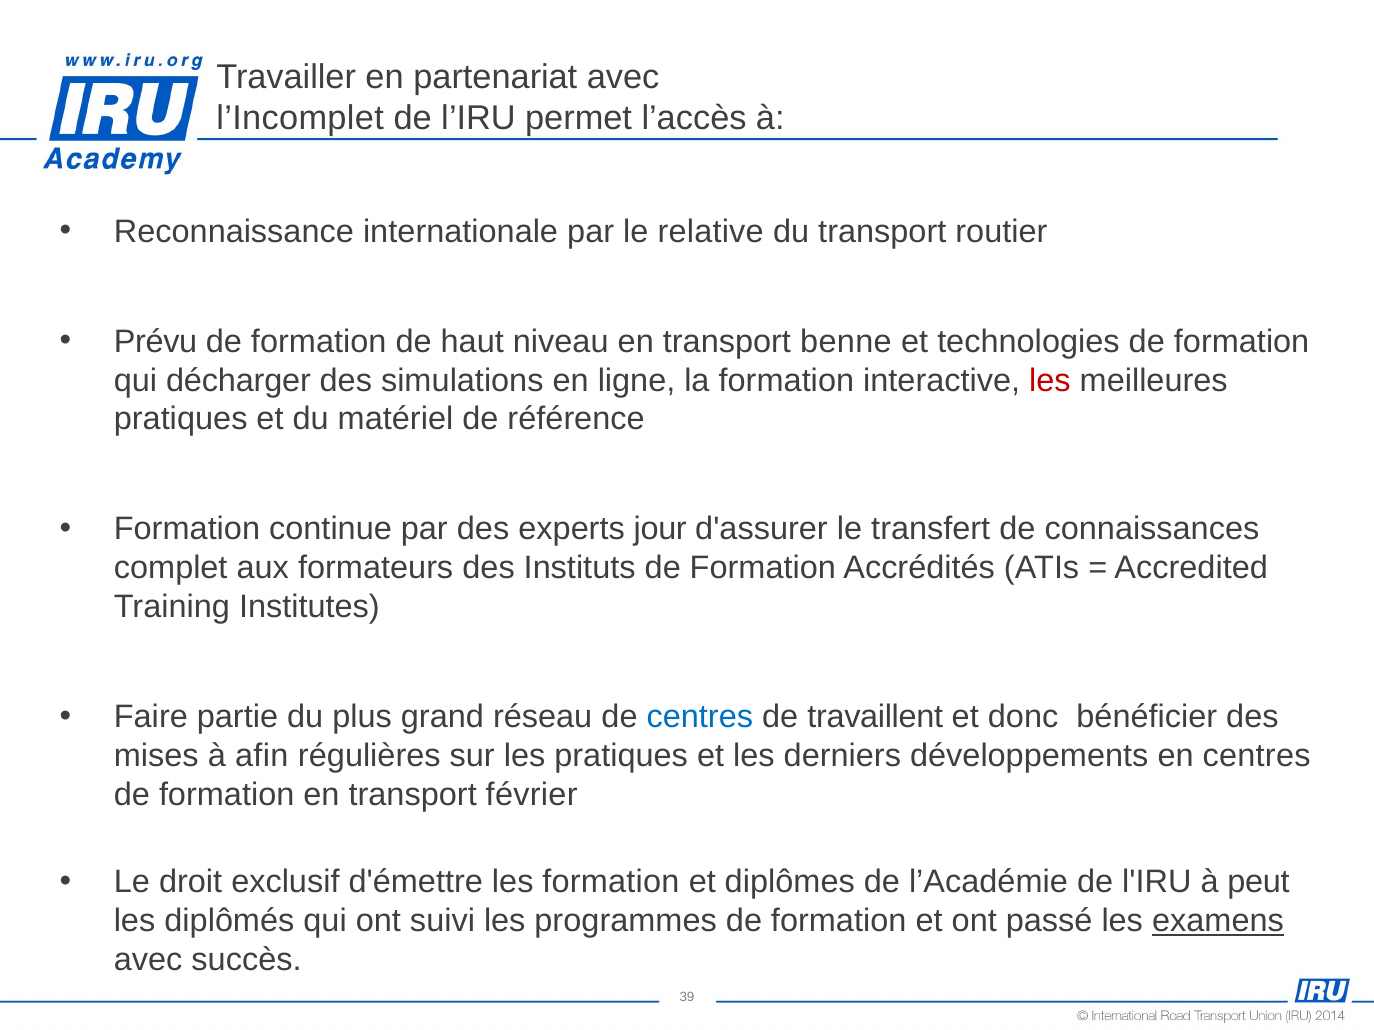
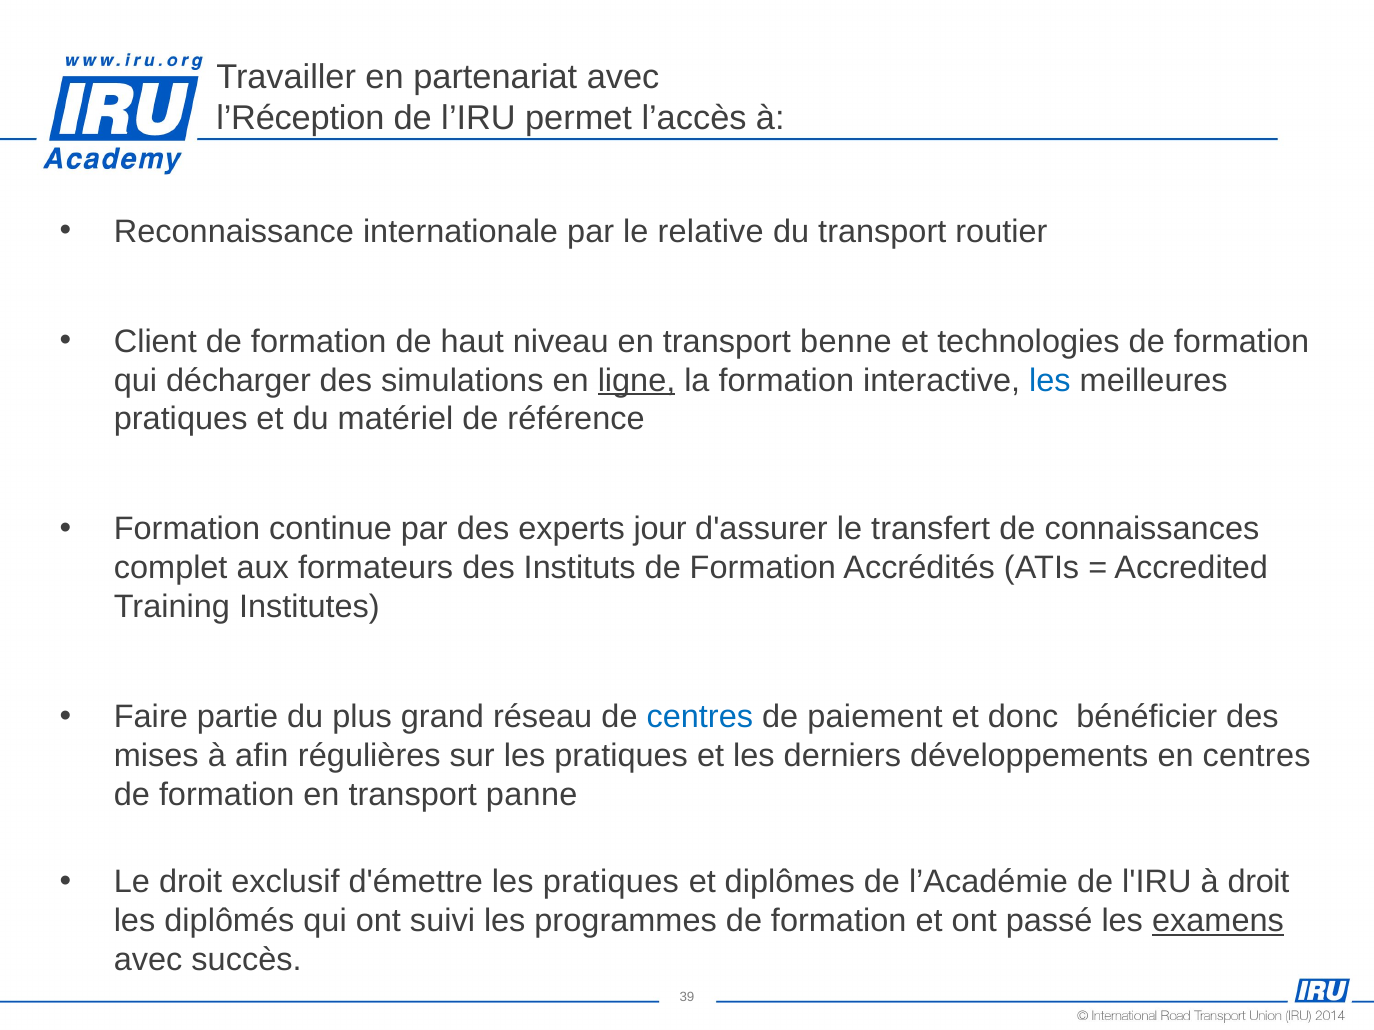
l’Incomplet: l’Incomplet -> l’Réception (300, 118)
Prévu: Prévu -> Client (155, 342)
ligne underline: none -> present (637, 381)
les colour: red -> blue (1050, 381)
travaillent: travaillent -> paiement (875, 717)
février: février -> panne (532, 795)
d'émettre les formation: formation -> pratiques (611, 882)
à peut: peut -> droit (1258, 882)
